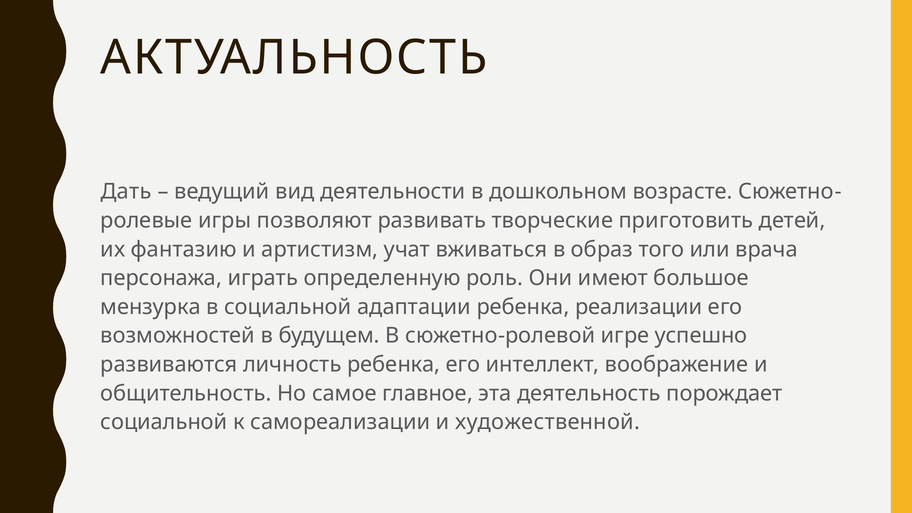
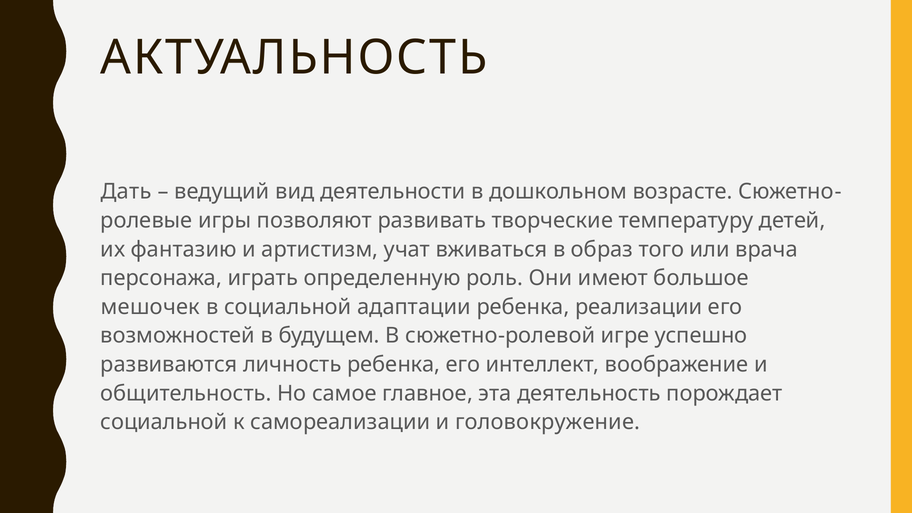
приготовить: приготовить -> температуру (686, 220)
мензурка: мензурка -> мешочек (150, 307)
художественной: художественной -> головокружение (548, 422)
